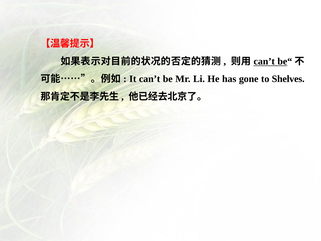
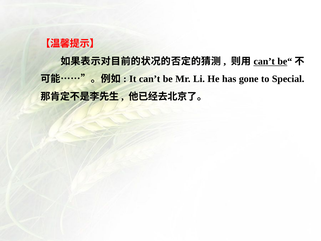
Shelves: Shelves -> Special (288, 79)
